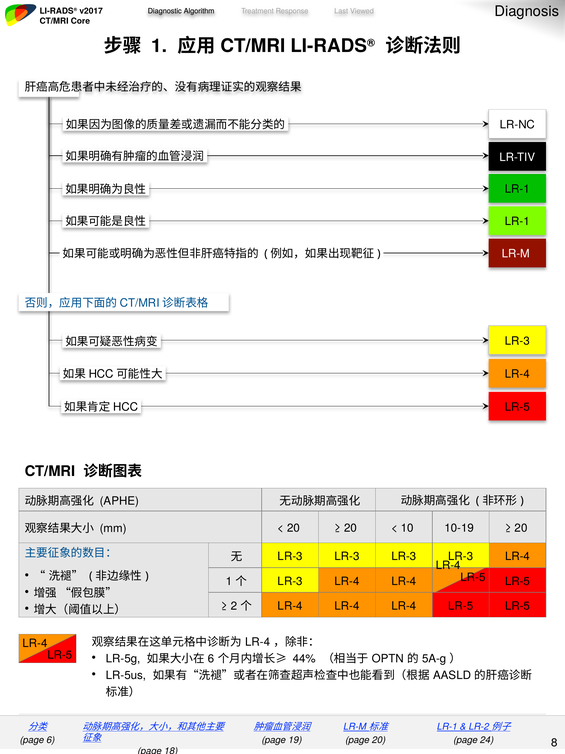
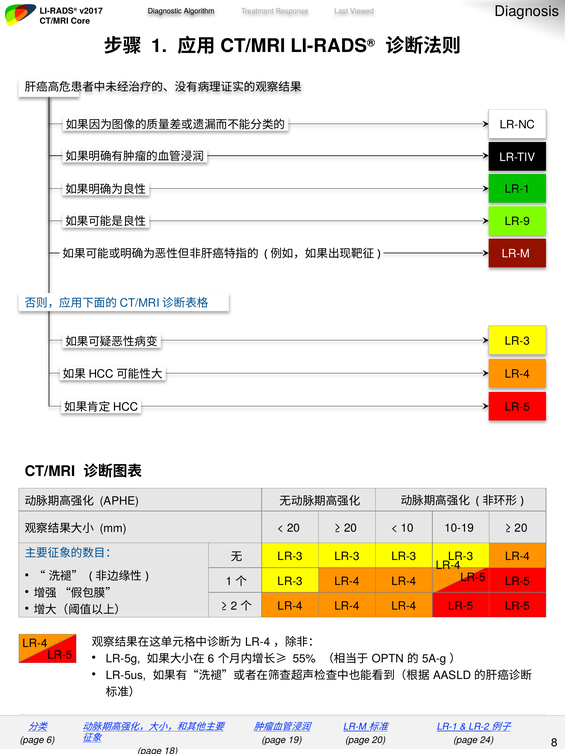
LR-1: LR-1 -> LR-9 (517, 221)
44%: 44% -> 55% (304, 658)
